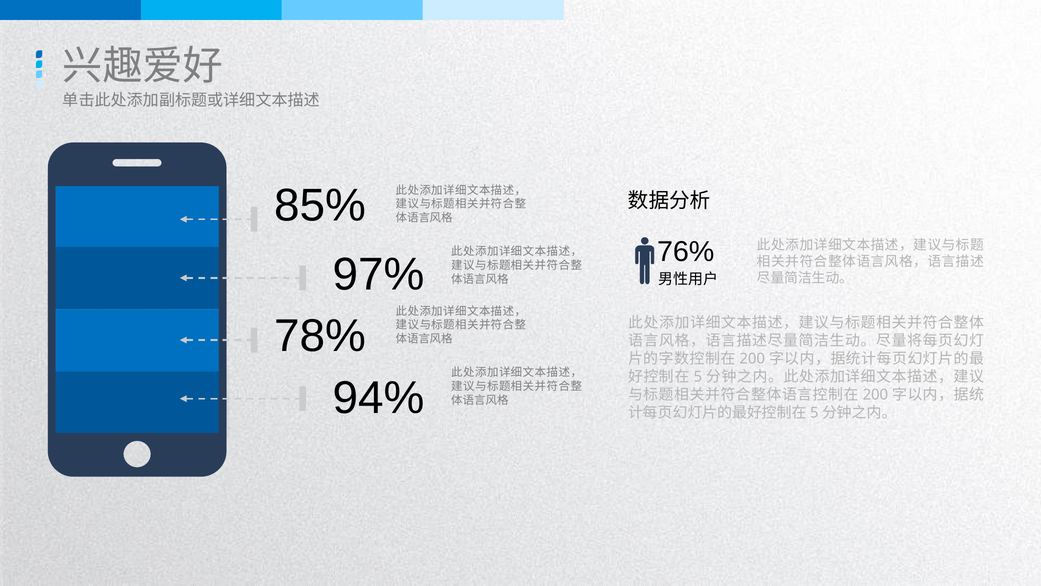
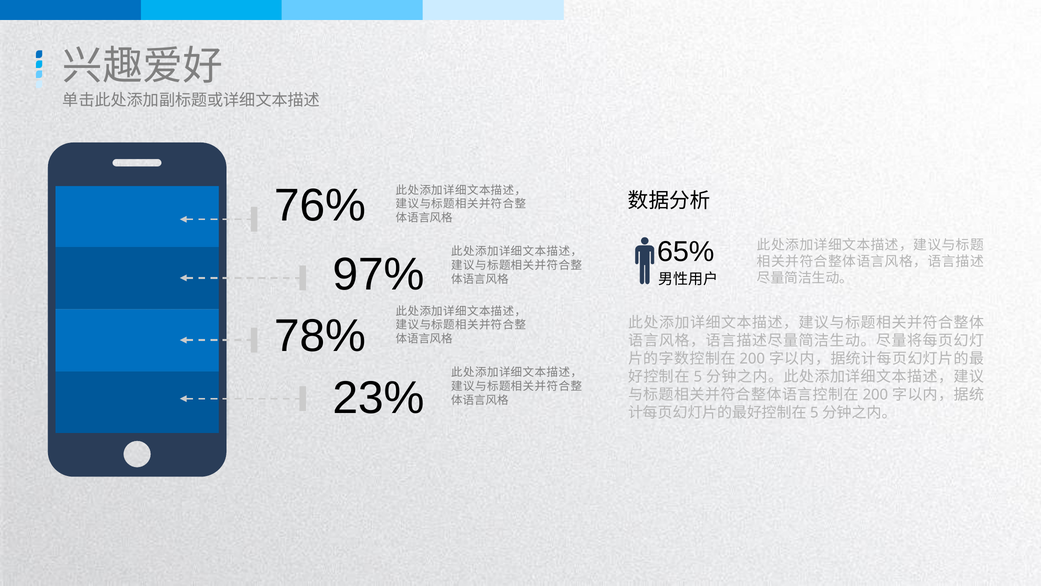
85%: 85% -> 76% (320, 205)
76%: 76% -> 65% (686, 251)
94%: 94% -> 23% (379, 398)
